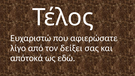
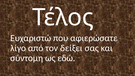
απότοκά: απότοκά -> σύντομη (27, 58)
